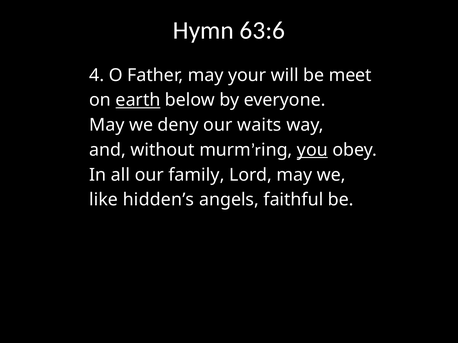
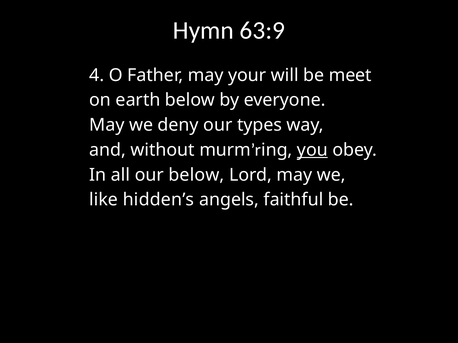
63:6: 63:6 -> 63:9 (262, 30)
earth underline: present -> none (138, 100)
waits: waits -> types (259, 125)
our family: family -> below (196, 175)
